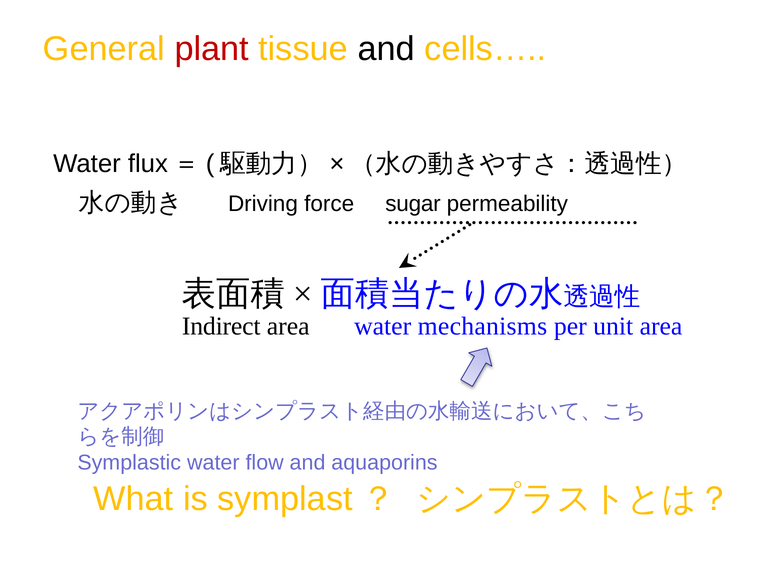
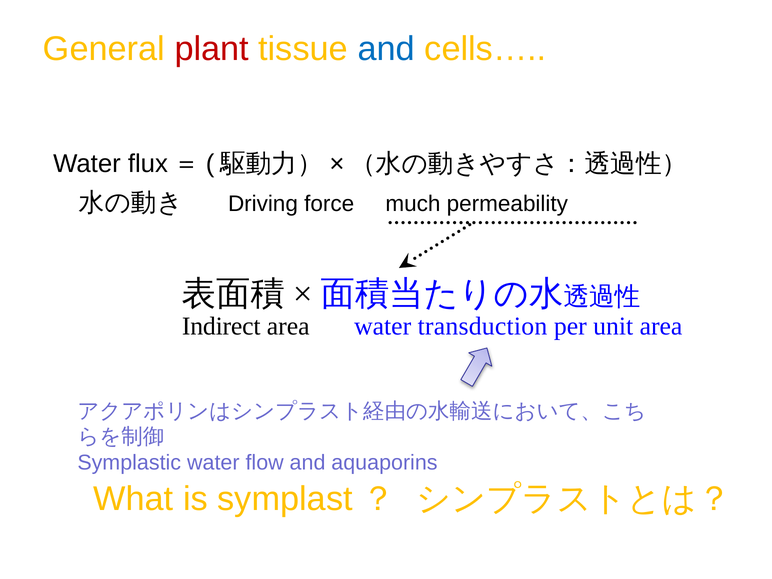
and colour: black -> blue (386, 49)
sugar: sugar -> much (413, 204)
mechanisms: mechanisms -> transduction (482, 326)
